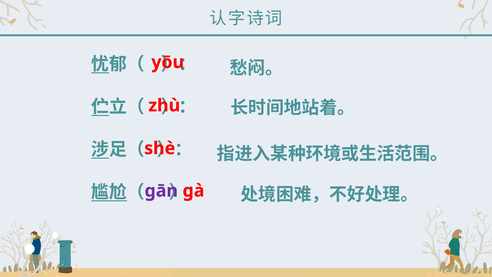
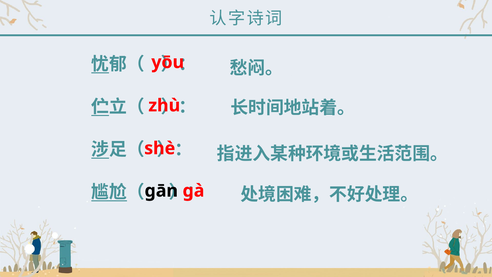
gān colour: purple -> black (161, 191)
